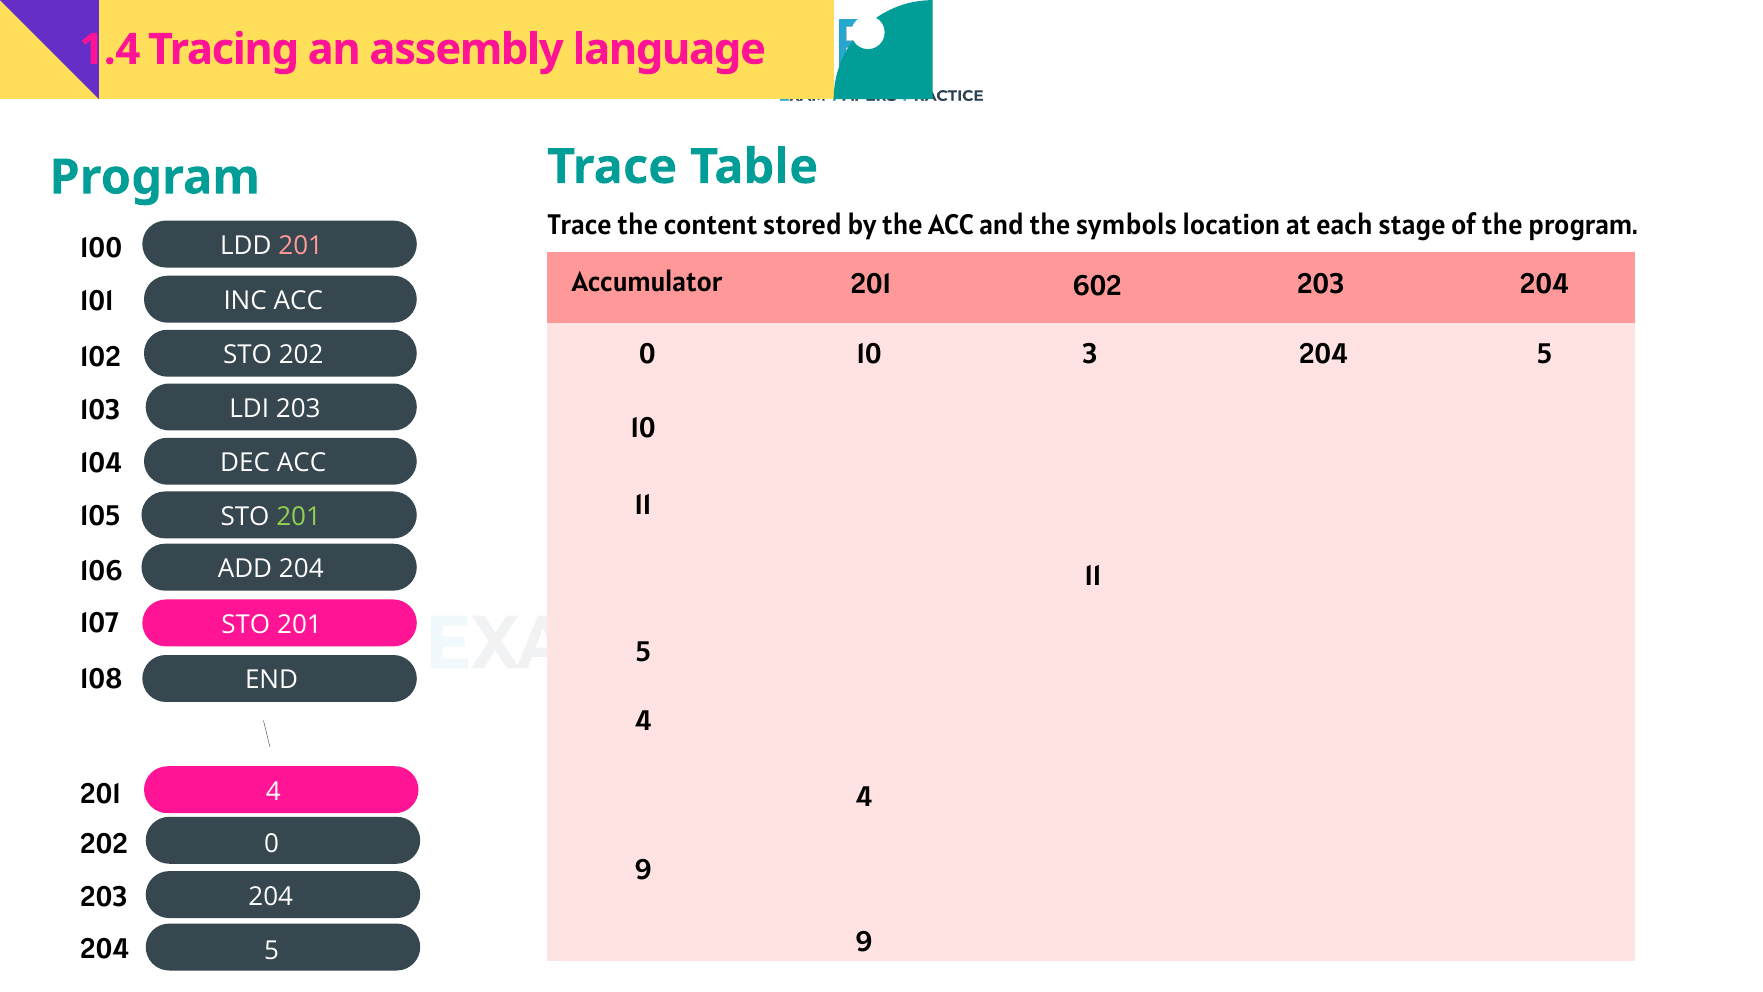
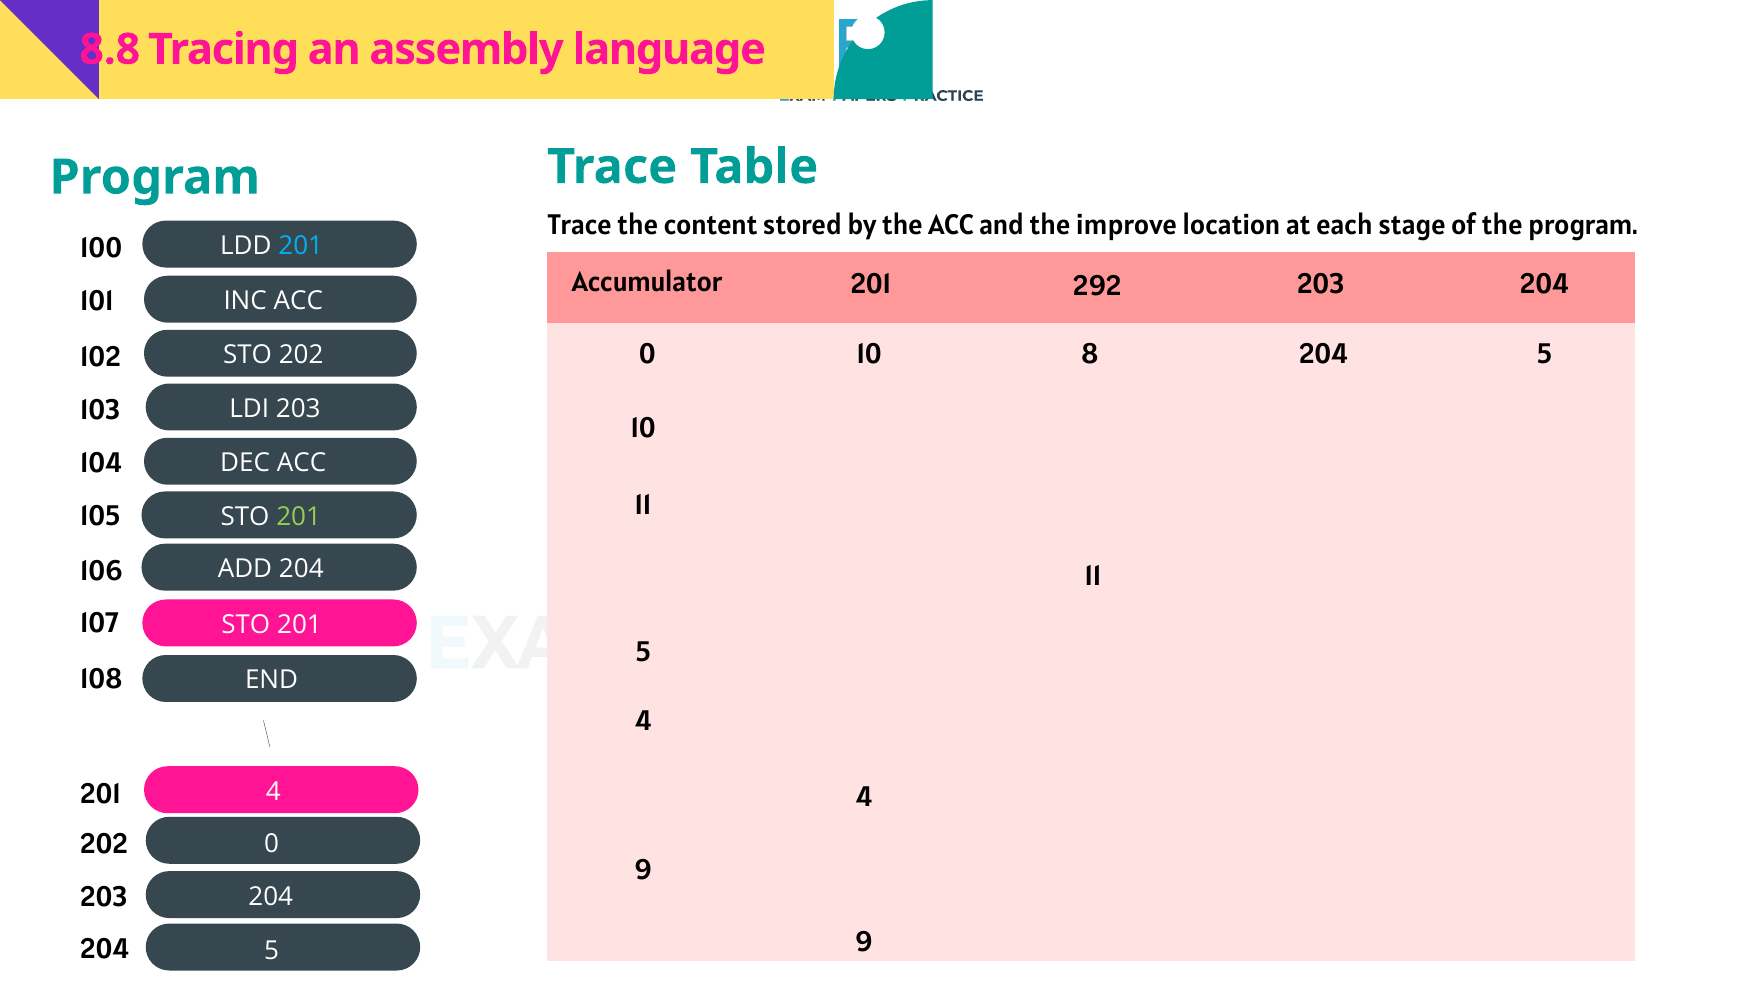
1.4: 1.4 -> 8.8 (110, 49)
symbols: symbols -> improve (1127, 225)
201 colour: pink -> light blue (301, 246)
602: 602 -> 292 (1097, 286)
3: 3 -> 8 (1090, 354)
